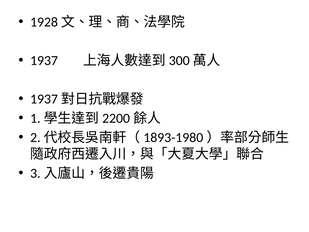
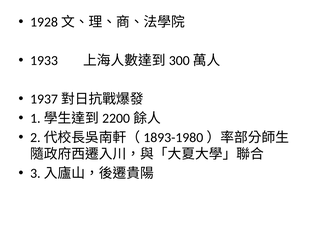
1937: 1937 -> 1933 (44, 60)
